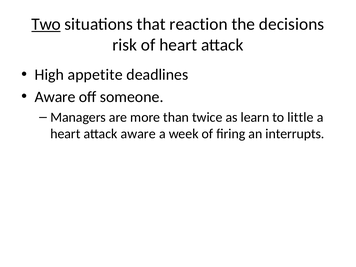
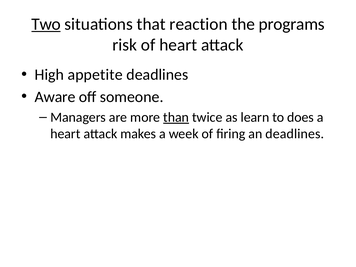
decisions: decisions -> programs (292, 24)
than underline: none -> present (176, 117)
little: little -> does (301, 117)
attack aware: aware -> makes (138, 134)
an interrupts: interrupts -> deadlines (295, 134)
